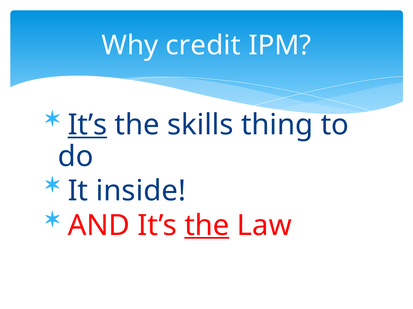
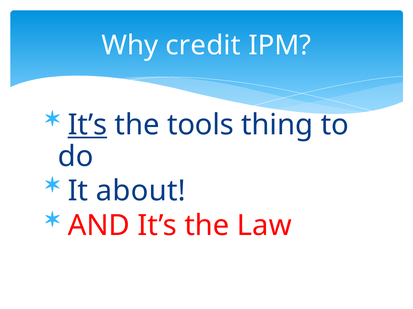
skills: skills -> tools (200, 125)
inside: inside -> about (141, 191)
the underline: present -> none (207, 226)
